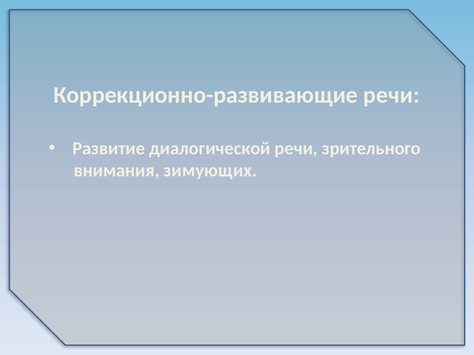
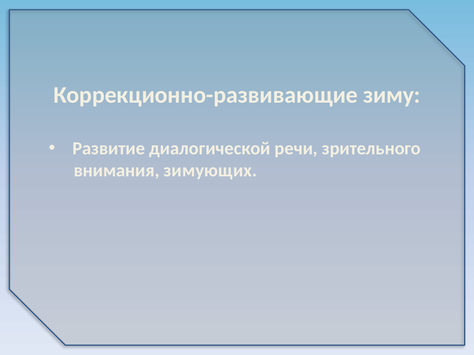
Коррекционно-развивающие речи: речи -> зиму (392, 95)
